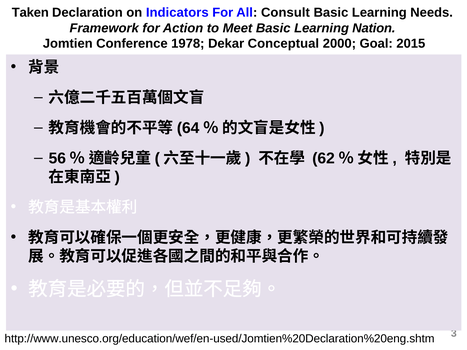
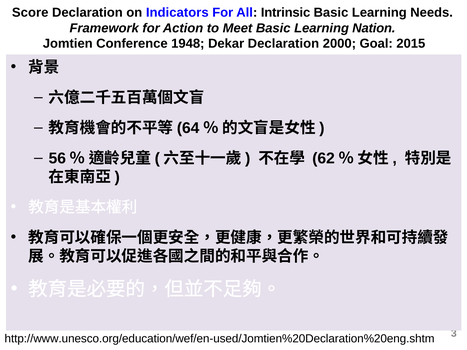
Taken: Taken -> Score (30, 13)
Consult: Consult -> Intrinsic (286, 13)
1978: 1978 -> 1948 (188, 44)
Dekar Conceptual: Conceptual -> Declaration (283, 44)
